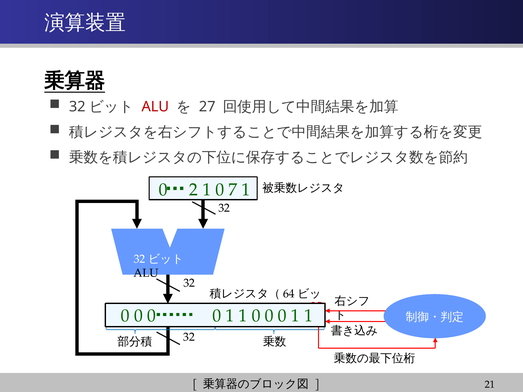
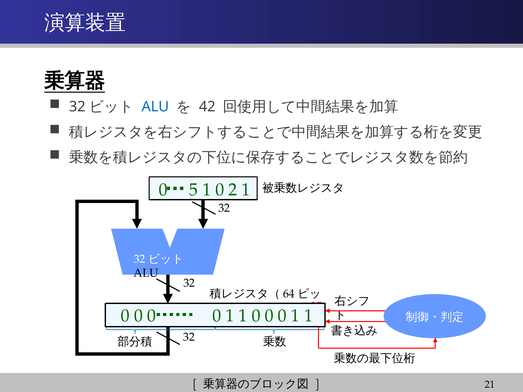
ALU colour: red -> blue (155, 107)
27: 27 -> 42 (207, 107)
2: 2 -> 5 (194, 190)
7: 7 -> 2 (233, 190)
